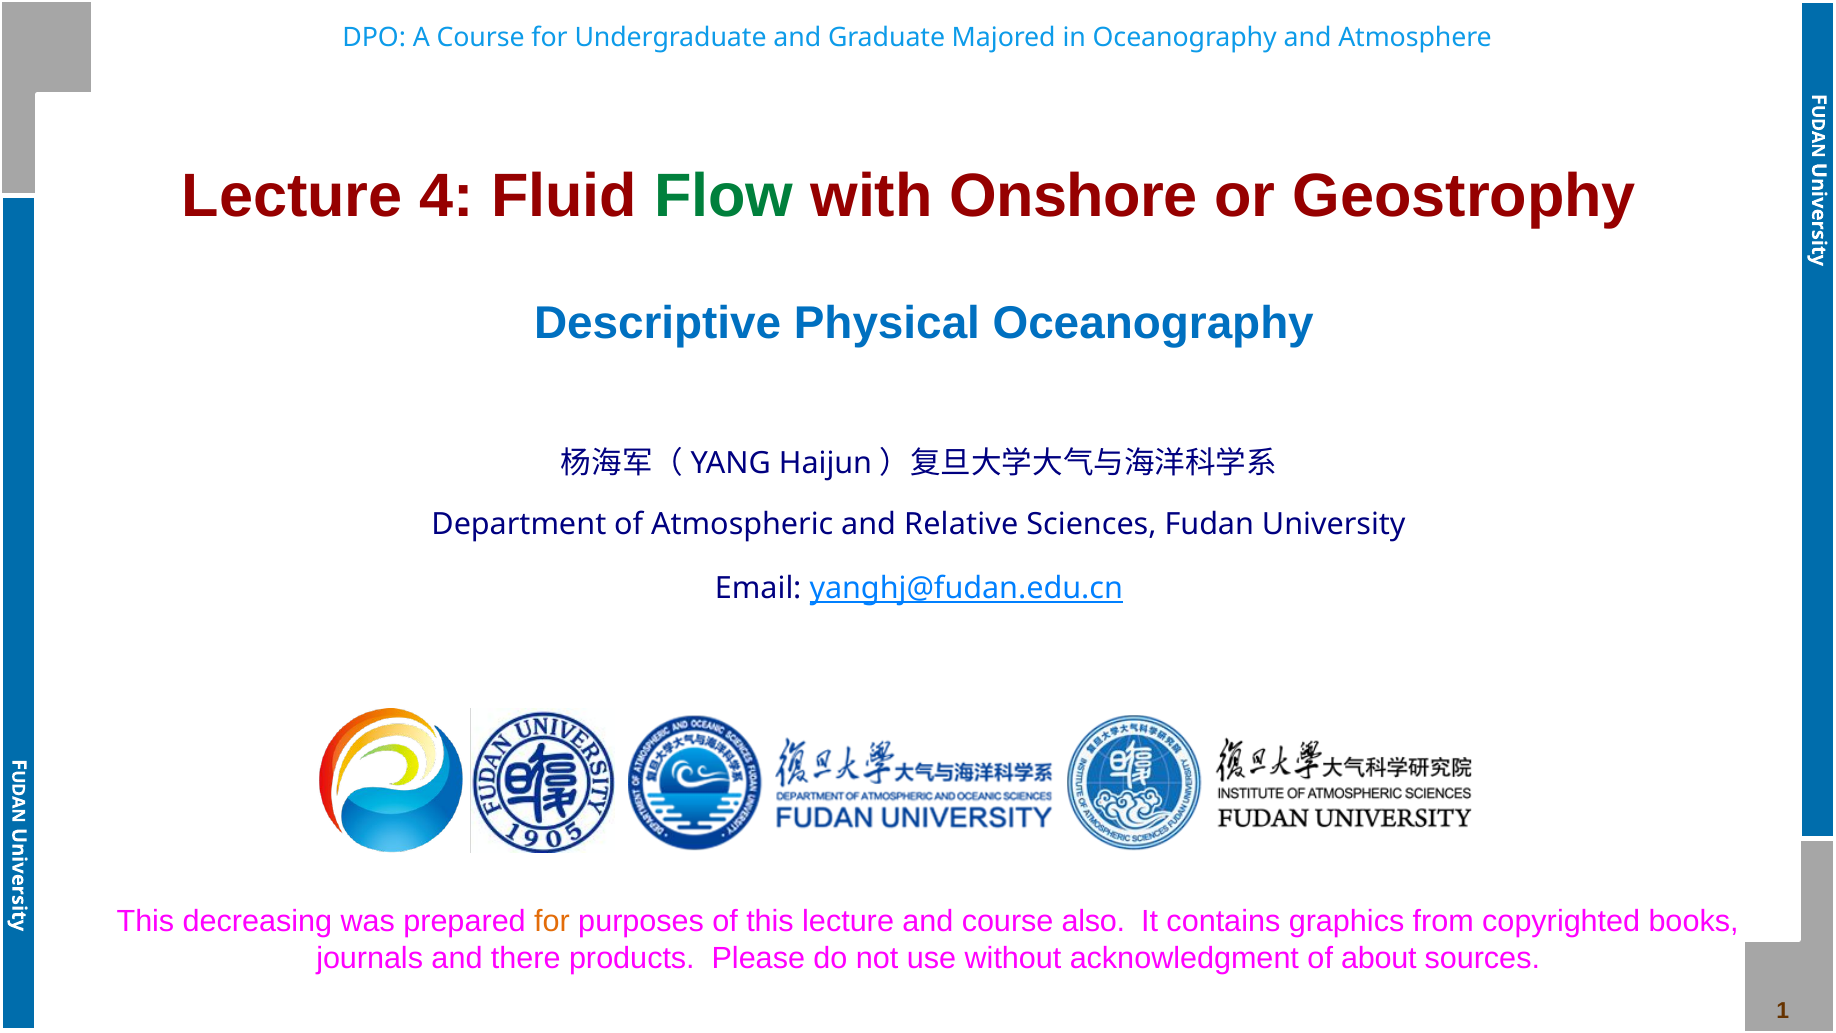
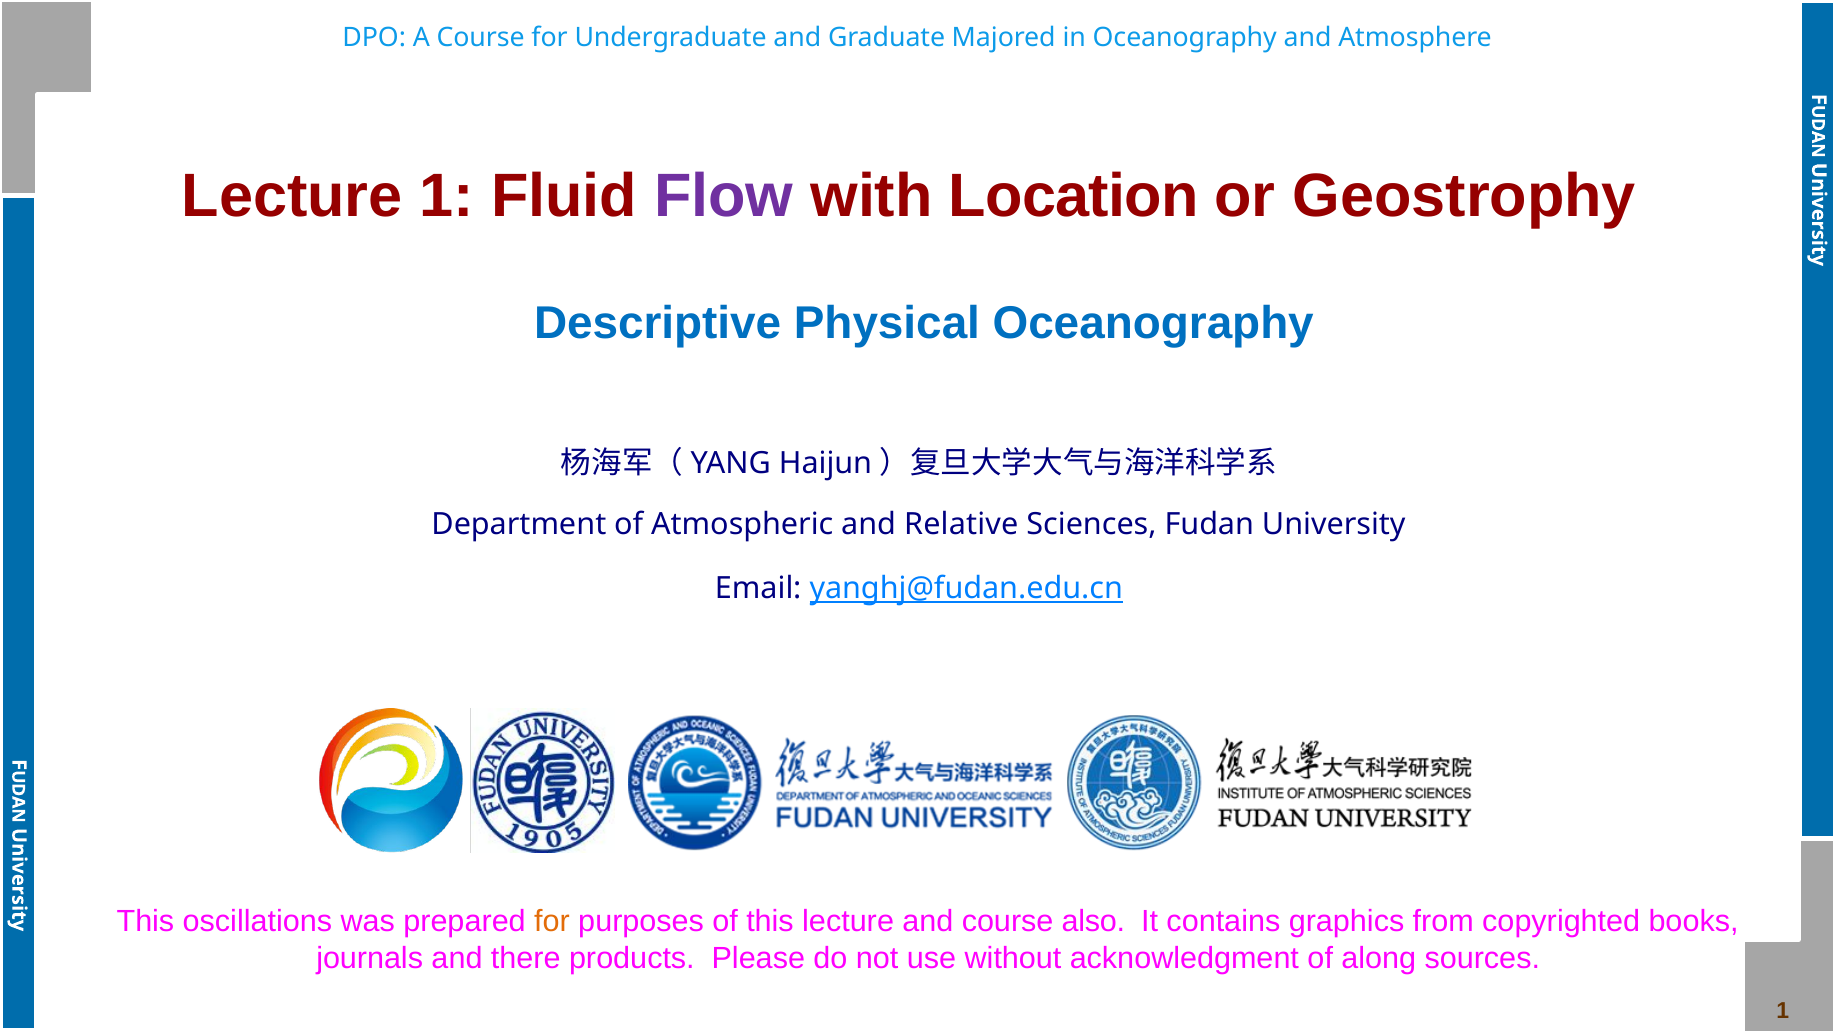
Lecture 4: 4 -> 1 (447, 196)
Flow colour: green -> purple (724, 196)
Onshore: Onshore -> Location (1074, 196)
decreasing: decreasing -> oscillations (257, 922)
about: about -> along (1379, 958)
